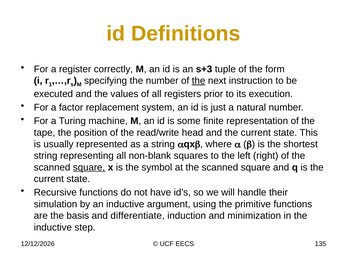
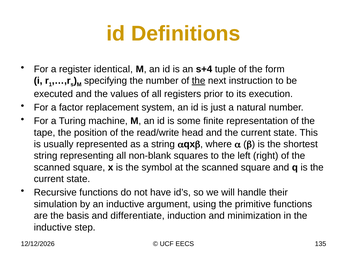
correctly: correctly -> identical (113, 69)
s+3: s+3 -> s+4 (204, 69)
square underline: present -> none (89, 167)
